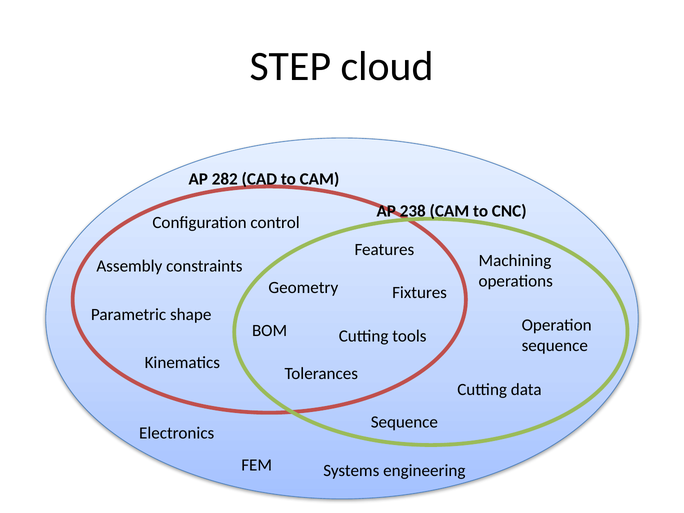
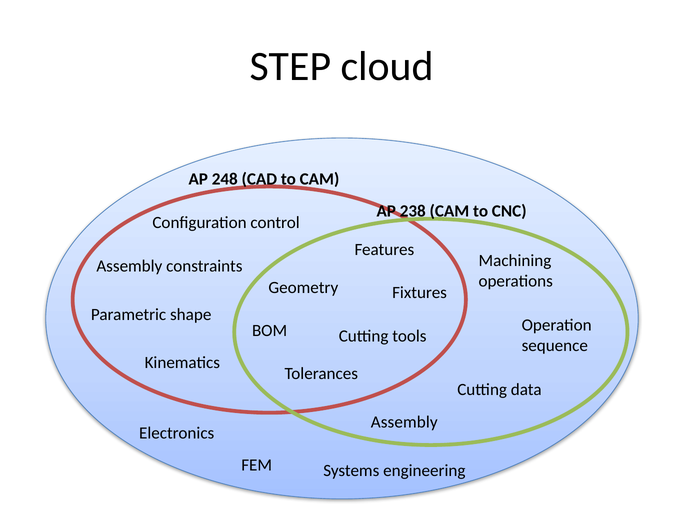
282: 282 -> 248 (225, 179)
Sequence: Sequence -> Assembly (404, 422)
